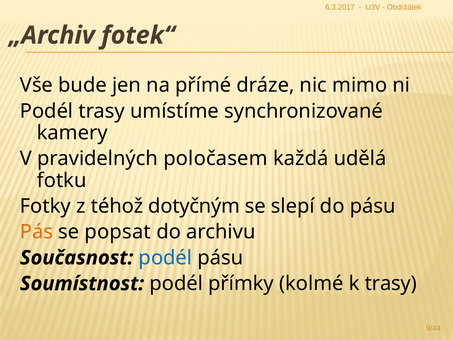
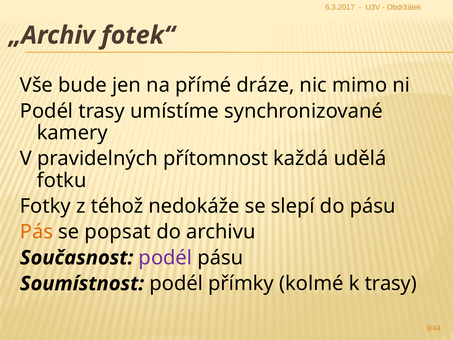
poločasem: poločasem -> přítomnost (216, 158)
dotyčným: dotyčným -> nedokáže (194, 206)
podél colour: blue -> purple (165, 258)
